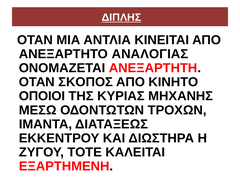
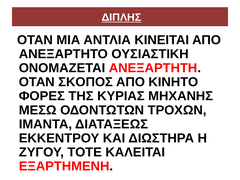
ΑΝΑΛΟΓΙΑΣ: ΑΝΑΛΟΓΙΑΣ -> ΟΥΣΙΑΣΤΙΚΗ (150, 54)
ΟΠΟΙΟΙ: ΟΠΟΙΟΙ -> ΦΟΡΕΣ (42, 96)
